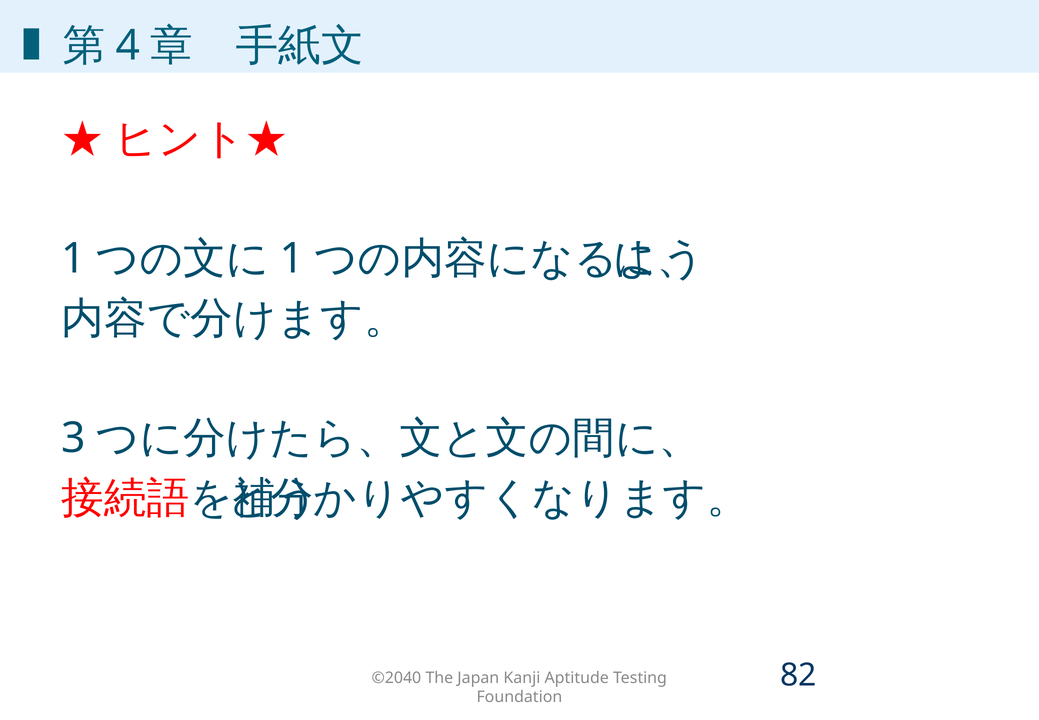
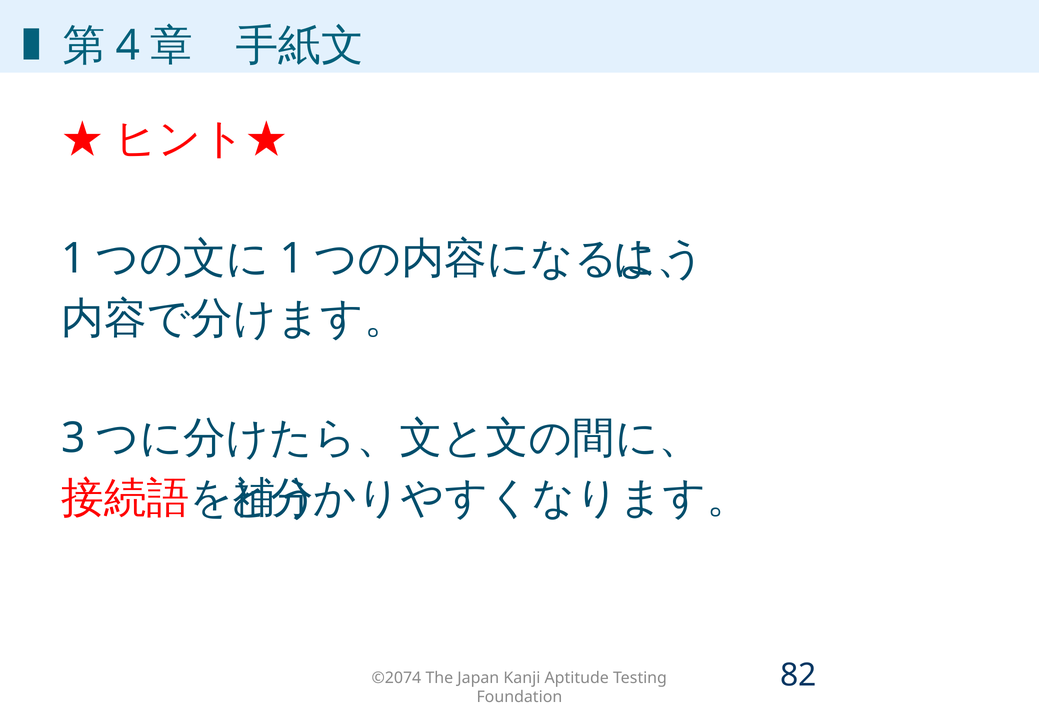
©2040: ©2040 -> ©2074 (396, 677)
